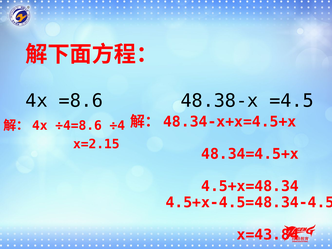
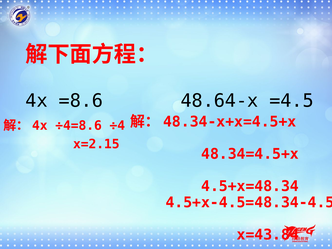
48.38-x: 48.38-x -> 48.64-x (219, 101)
